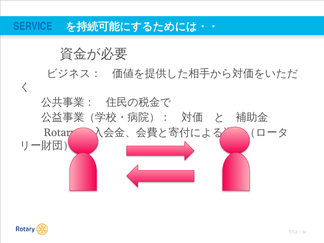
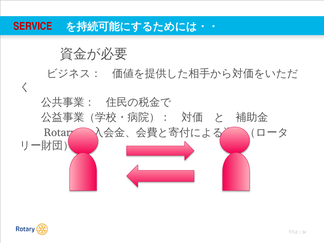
SERVICE colour: blue -> red (33, 26)
